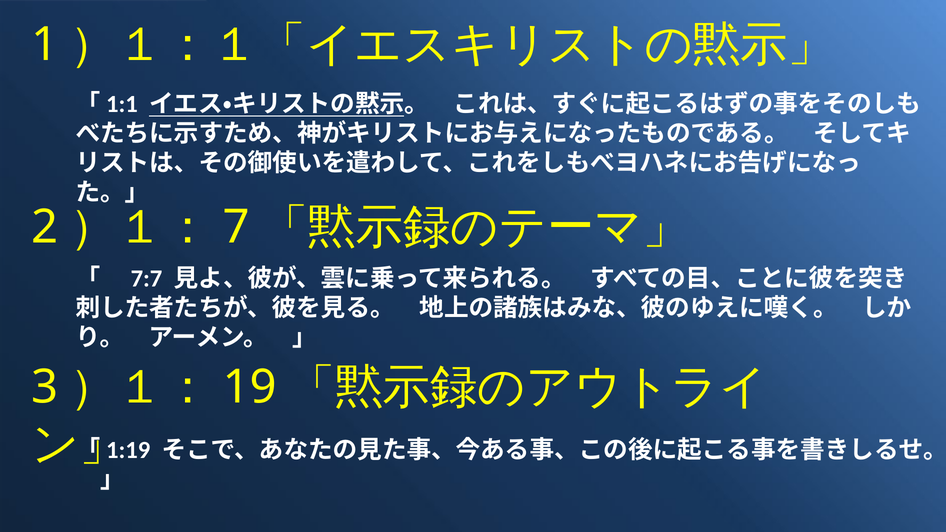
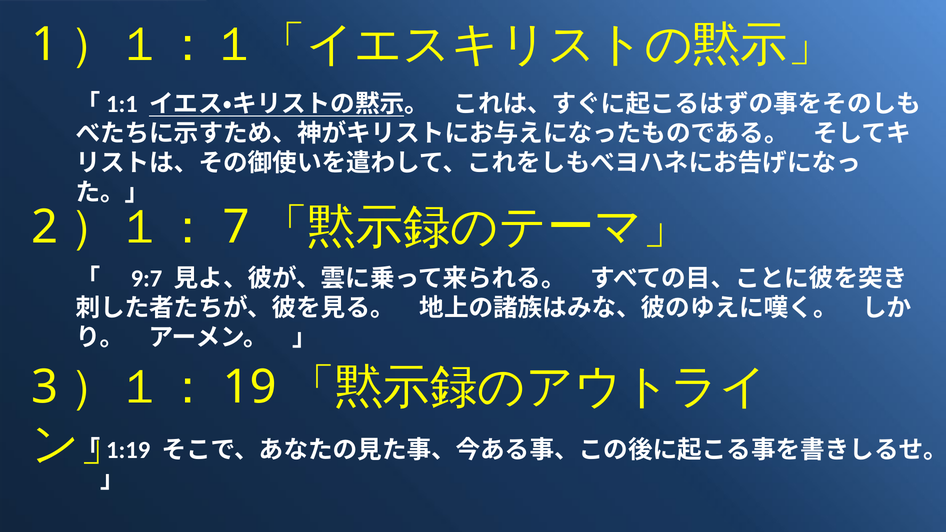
7:7: 7:7 -> 9:7 (146, 279)
